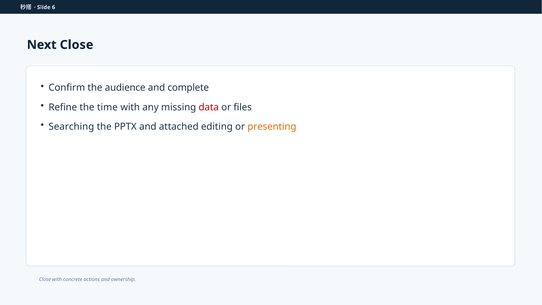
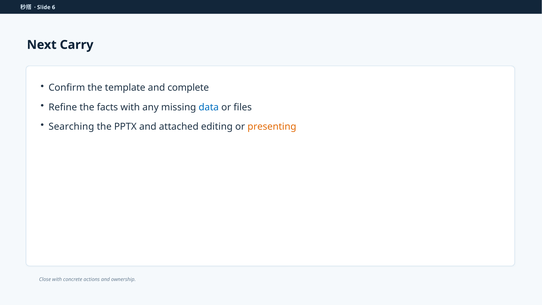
Next Close: Close -> Carry (77, 45)
audience: audience -> template (125, 88)
time: time -> facts (107, 107)
data colour: red -> blue (209, 107)
